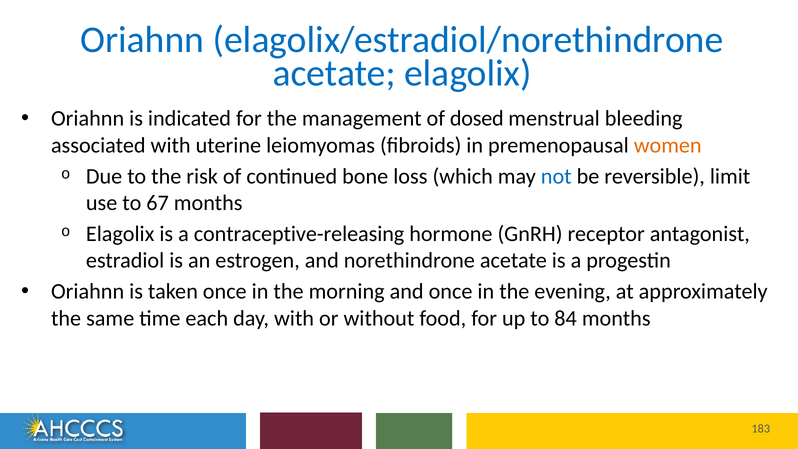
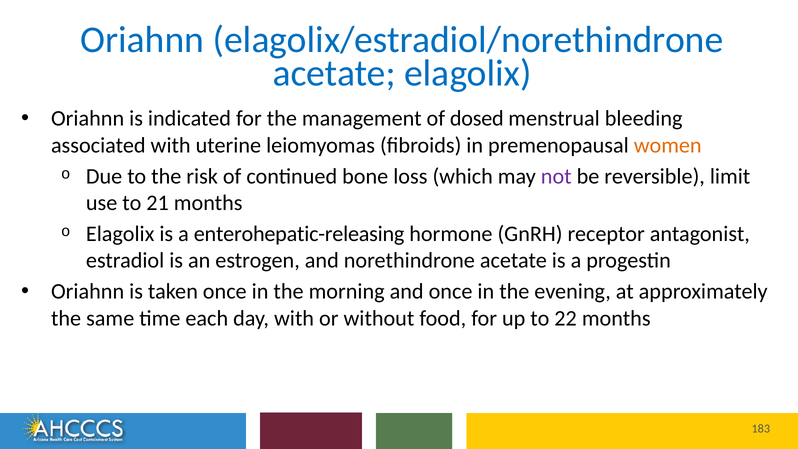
not colour: blue -> purple (556, 176)
67: 67 -> 21 (158, 203)
contraceptive-releasing: contraceptive-releasing -> enterohepatic-releasing (299, 234)
84: 84 -> 22 (566, 318)
